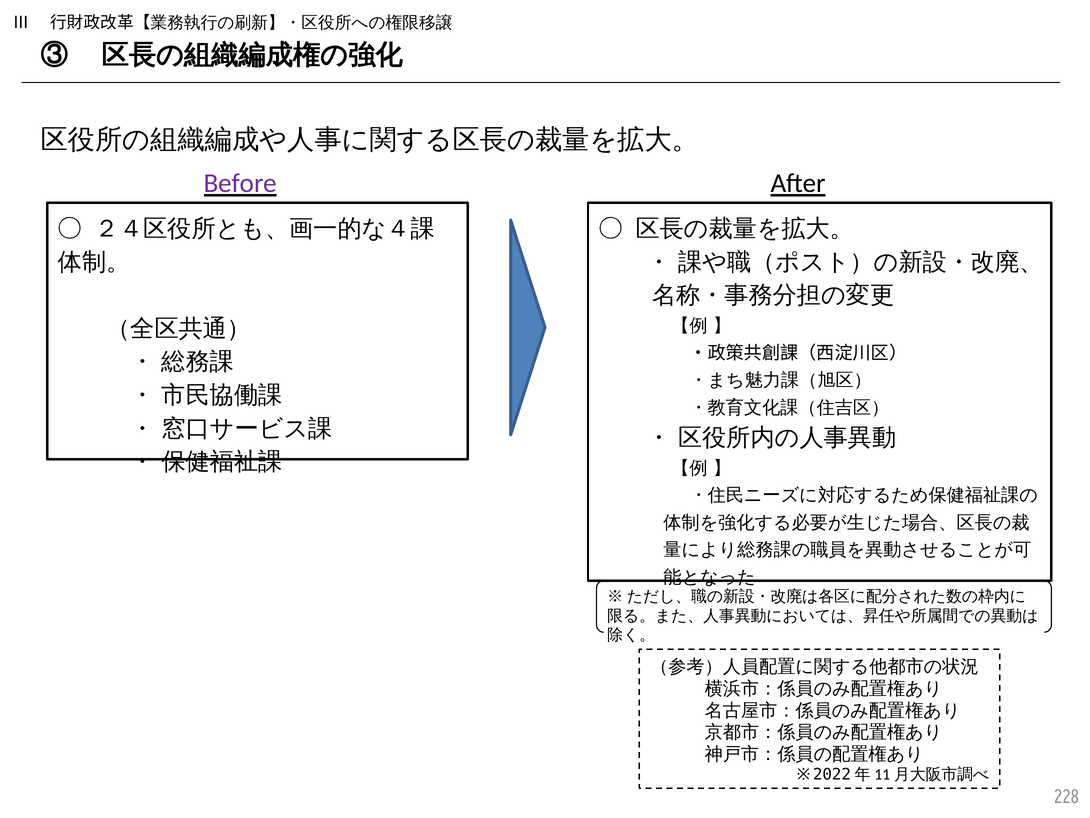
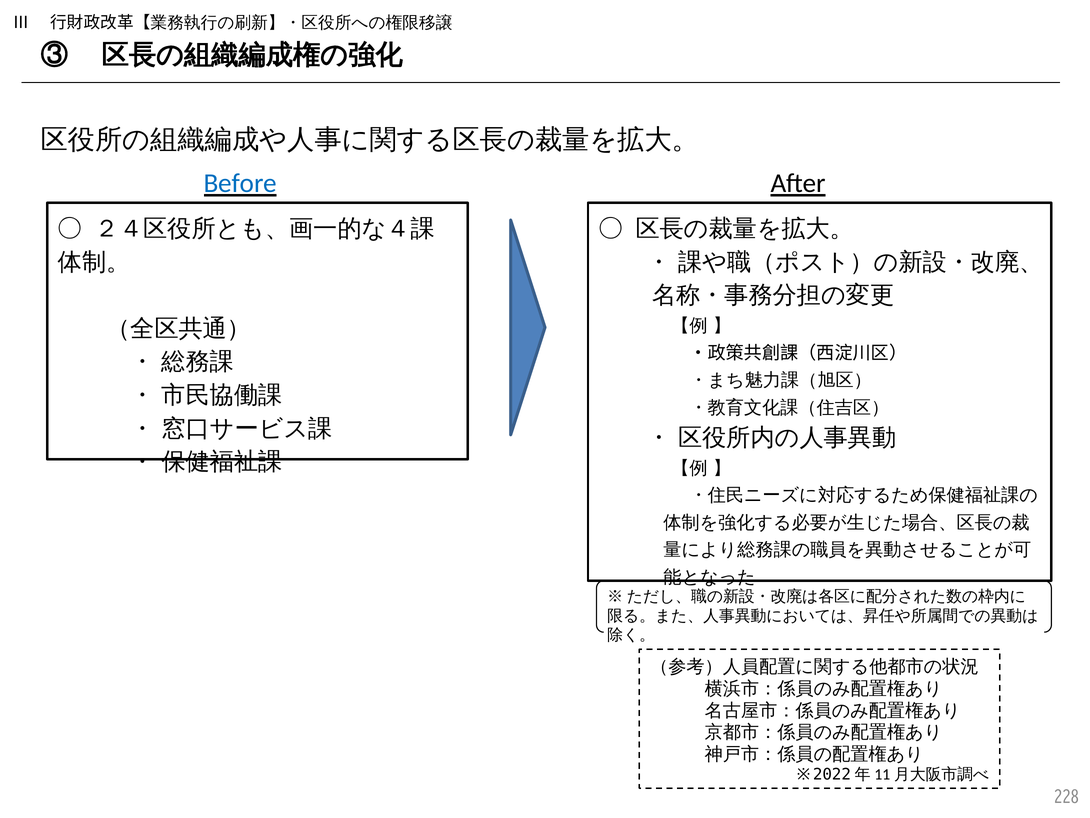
Before colour: purple -> blue (240, 183)
